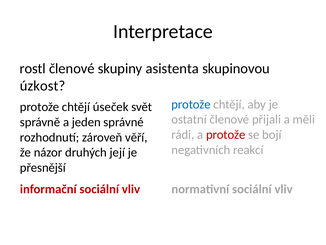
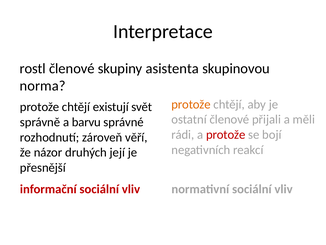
úzkost: úzkost -> norma (43, 86)
protože colour: blue -> orange (191, 104)
úseček: úseček -> existují (111, 107)
jeden: jeden -> barvu (86, 122)
